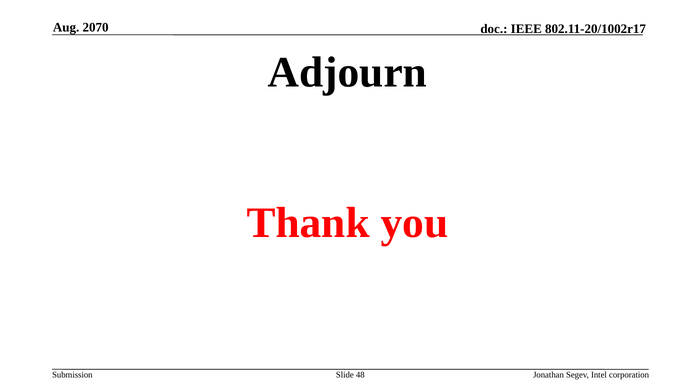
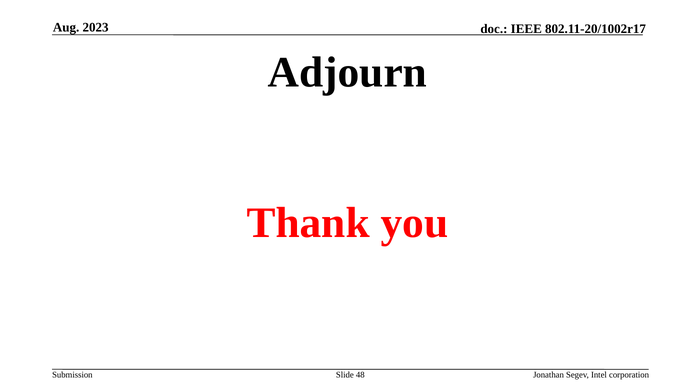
2070: 2070 -> 2023 (96, 28)
